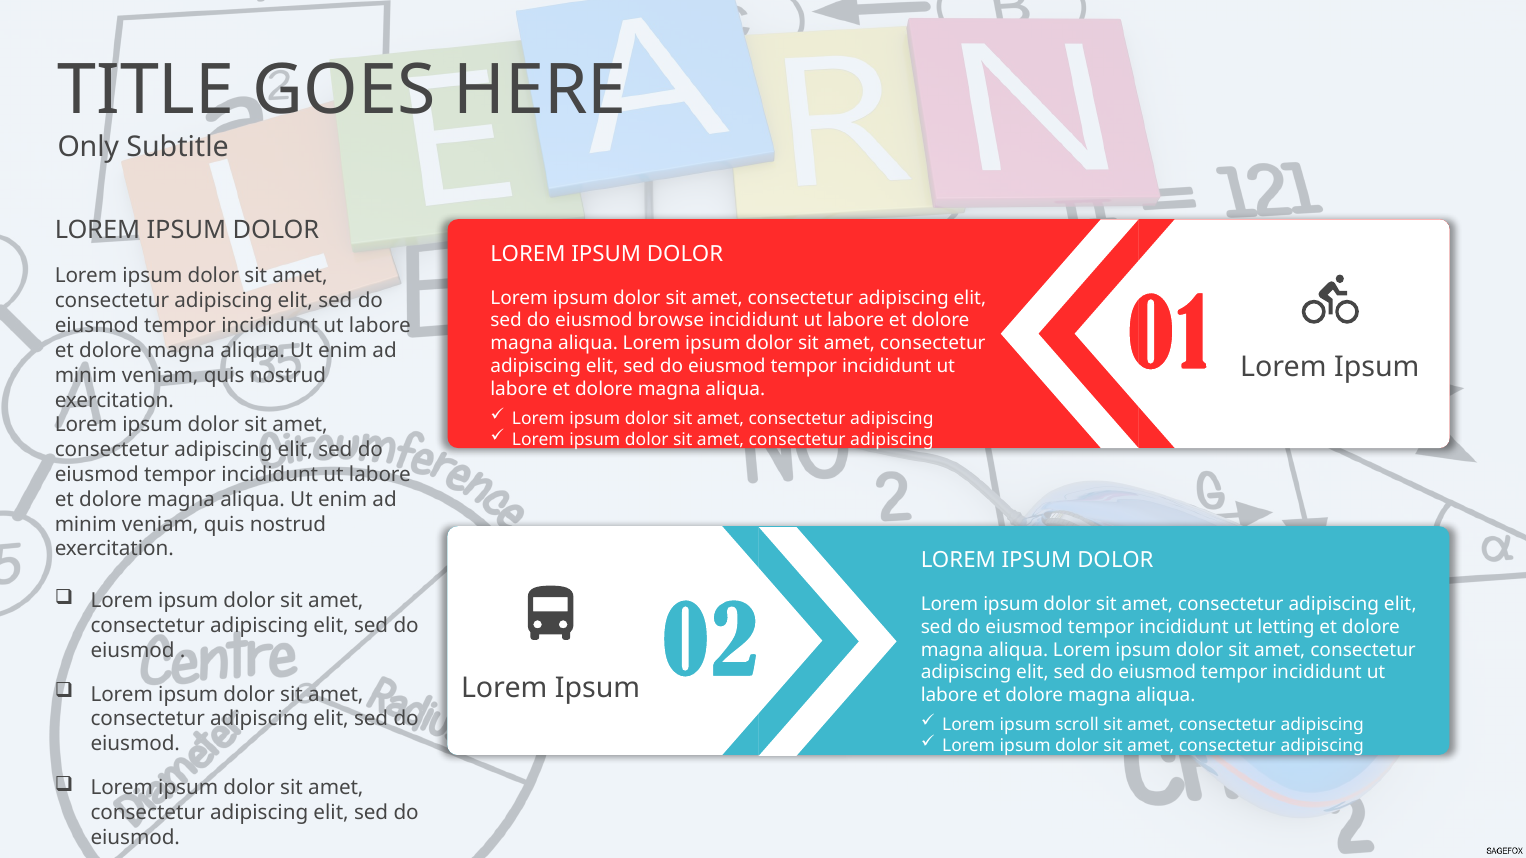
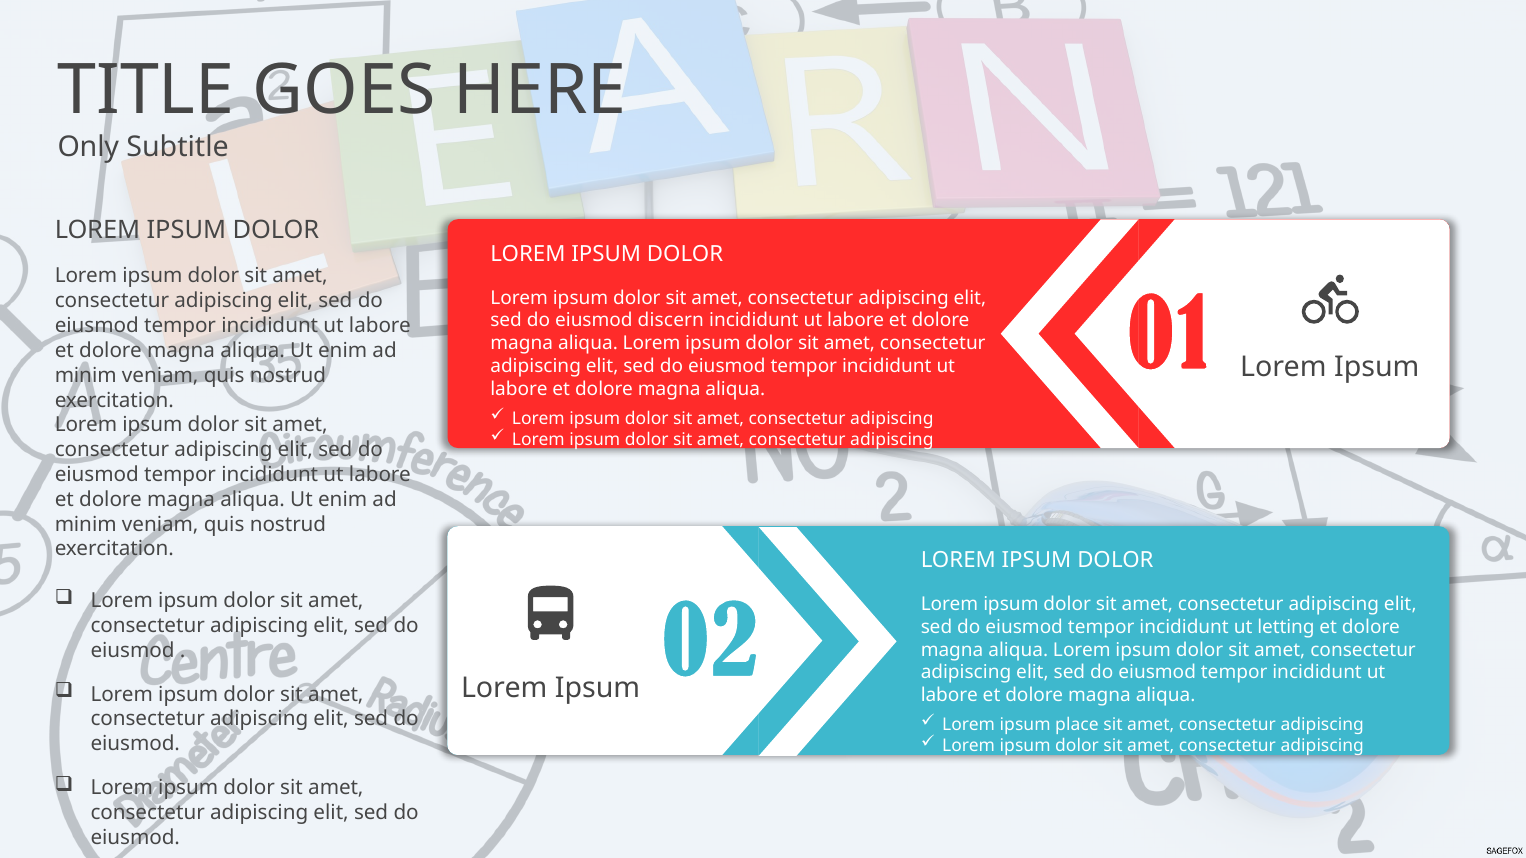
browse: browse -> discern (671, 321)
scroll: scroll -> place (1077, 725)
